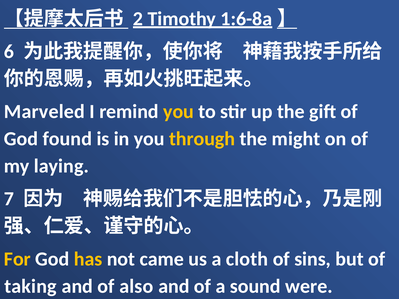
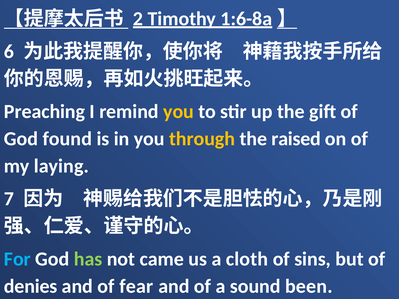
Marveled: Marveled -> Preaching (45, 112)
might: might -> raised (296, 139)
For colour: yellow -> light blue (17, 259)
has colour: yellow -> light green (88, 259)
taking: taking -> denies (31, 286)
also: also -> fear (136, 286)
were: were -> been (309, 286)
